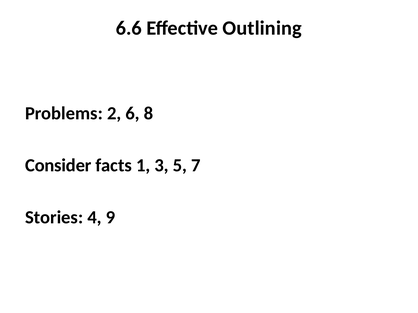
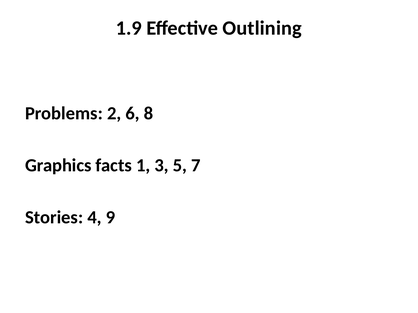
6.6: 6.6 -> 1.9 (129, 28)
Consider: Consider -> Graphics (58, 166)
